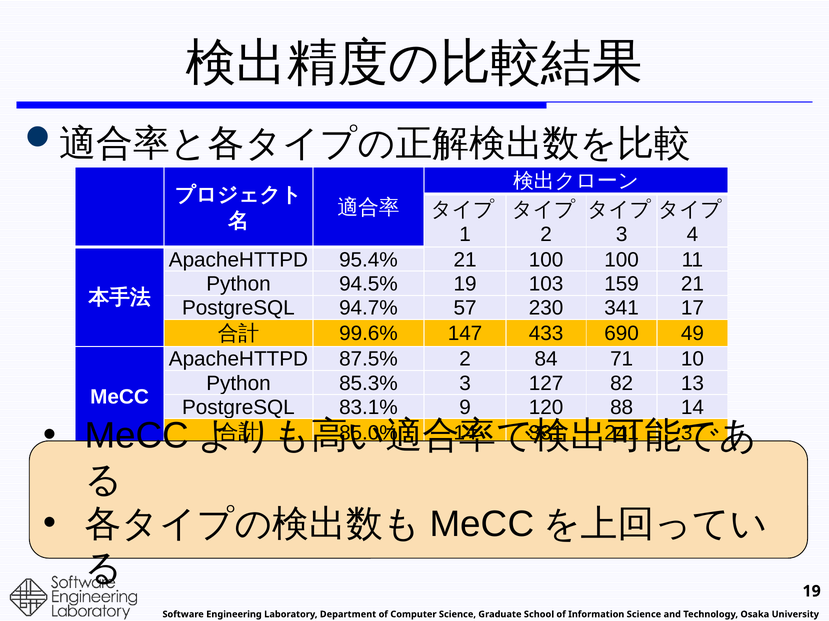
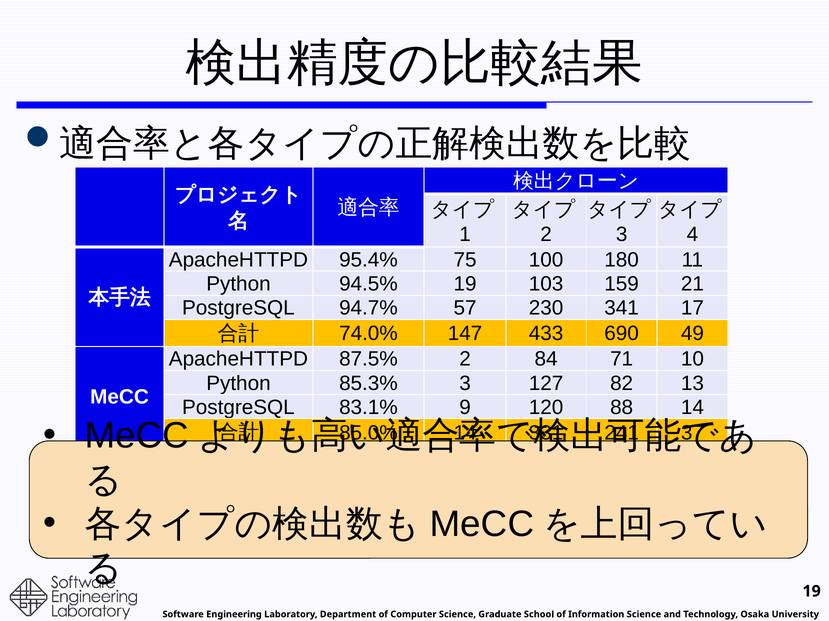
95.4% 21: 21 -> 75 (465, 260)
100 100: 100 -> 180 (622, 260)
99.6%: 99.6% -> 74.0% (368, 334)
